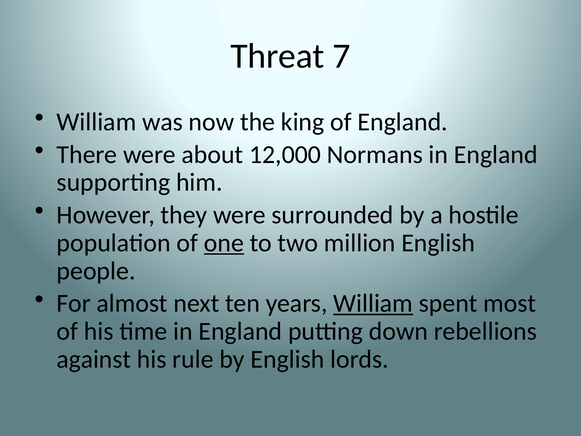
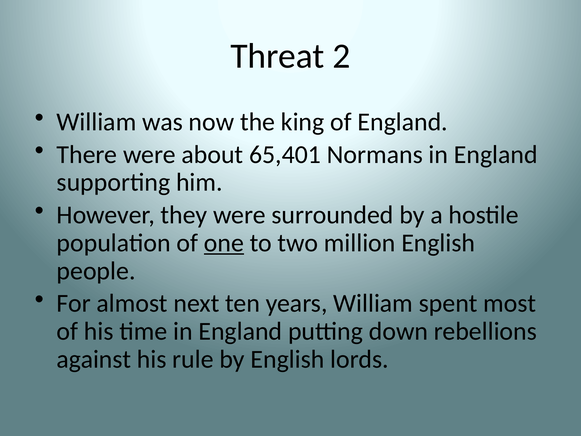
7: 7 -> 2 (341, 56)
12,000: 12,000 -> 65,401 (285, 154)
William underline: present -> none (373, 303)
